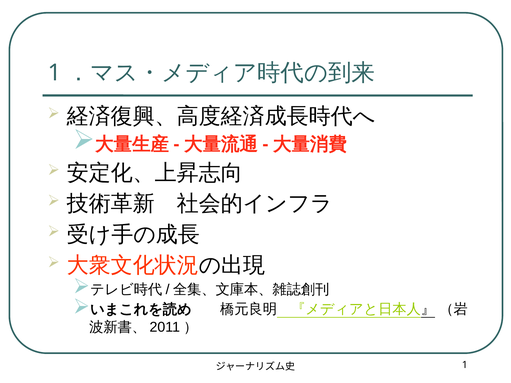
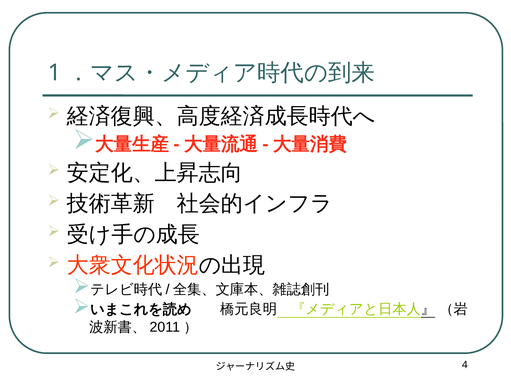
1: 1 -> 4 (465, 365)
